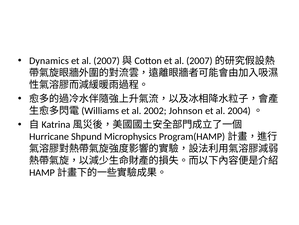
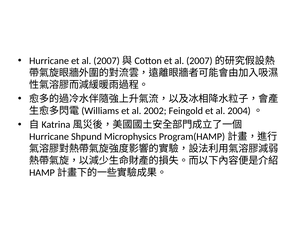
Dynamics: Dynamics -> Hurricane (49, 61)
Johnson: Johnson -> Feingold (186, 110)
